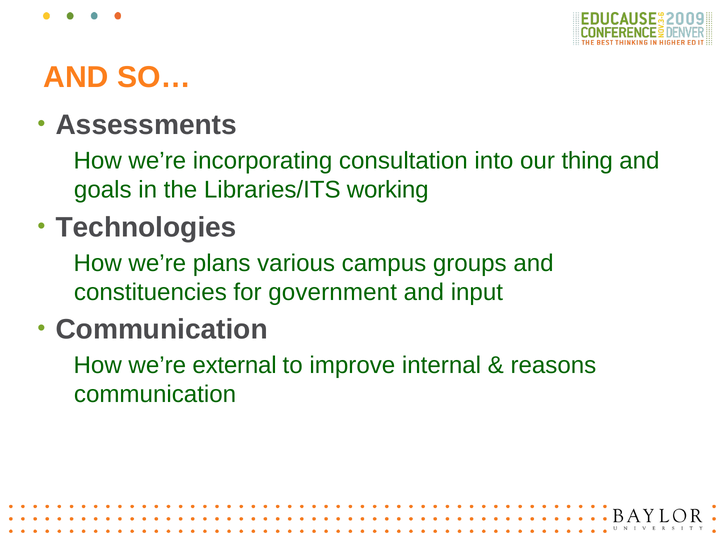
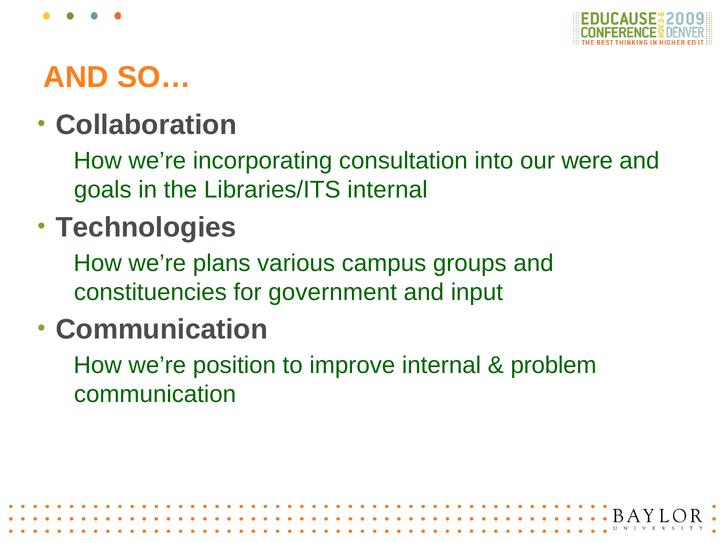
Assessments: Assessments -> Collaboration (146, 125)
thing: thing -> were (587, 161)
Libraries/ITS working: working -> internal (388, 190)
external: external -> position (234, 365)
reasons: reasons -> problem (554, 365)
